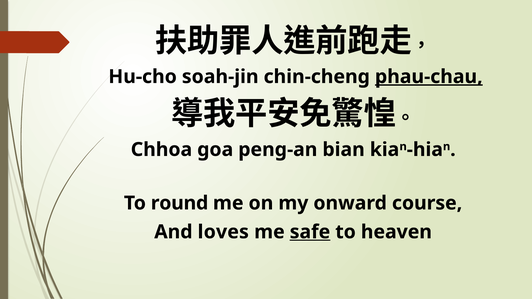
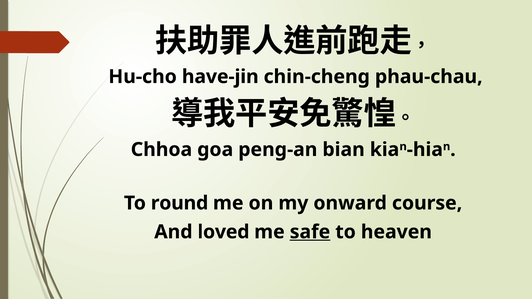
soah-jin: soah-jin -> have-jin (220, 77)
phau-chau underline: present -> none (429, 77)
loves: loves -> loved (223, 232)
